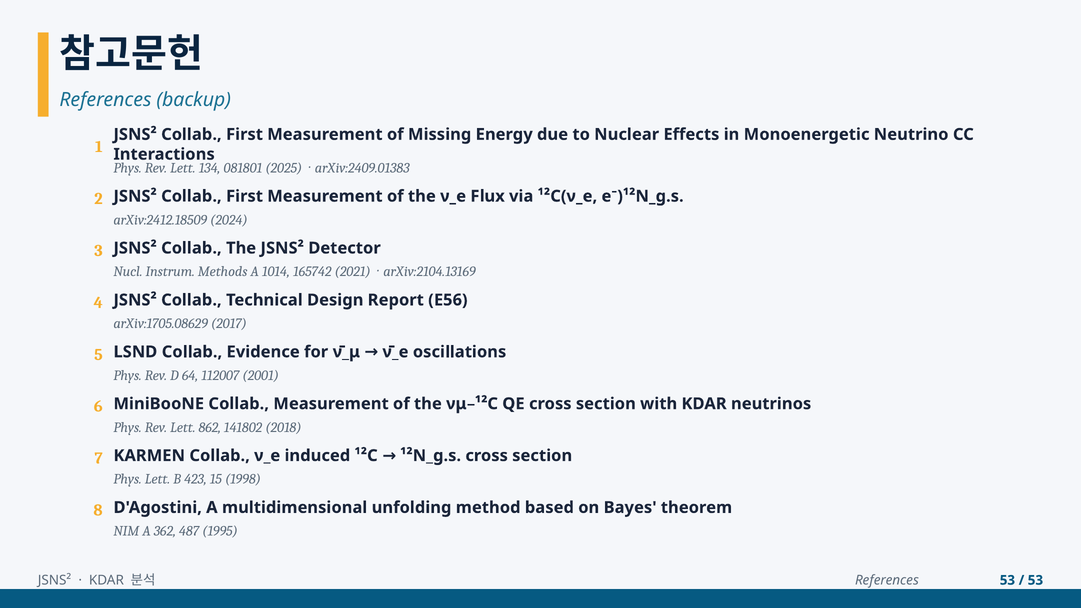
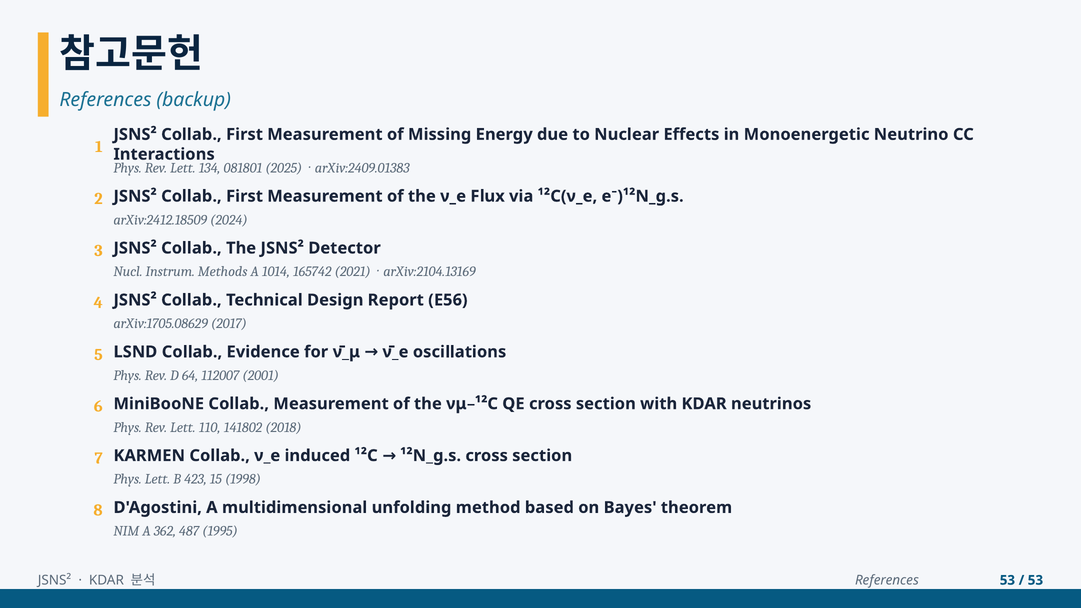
862: 862 -> 110 (210, 427)
